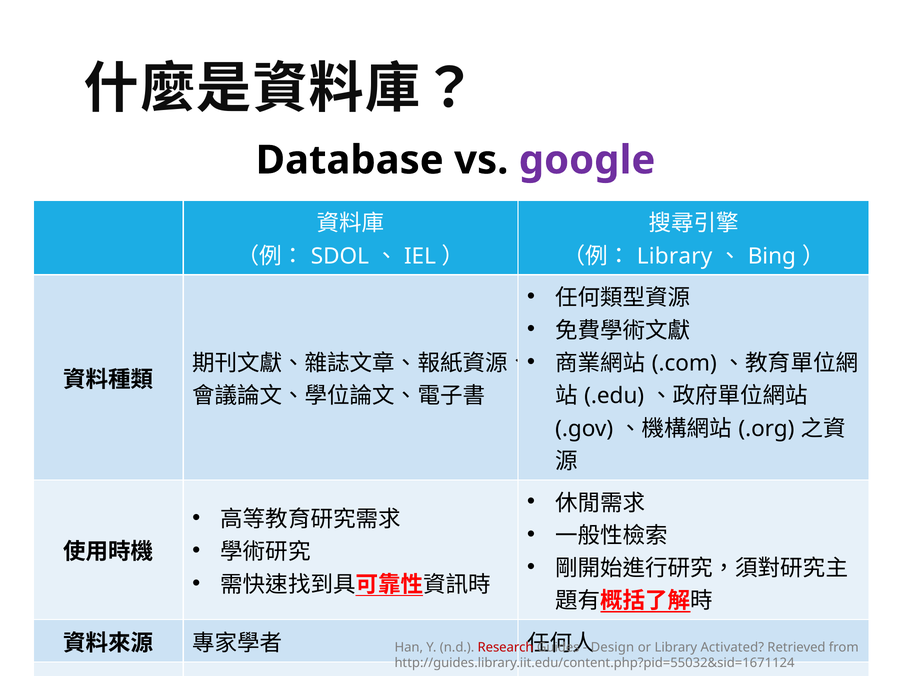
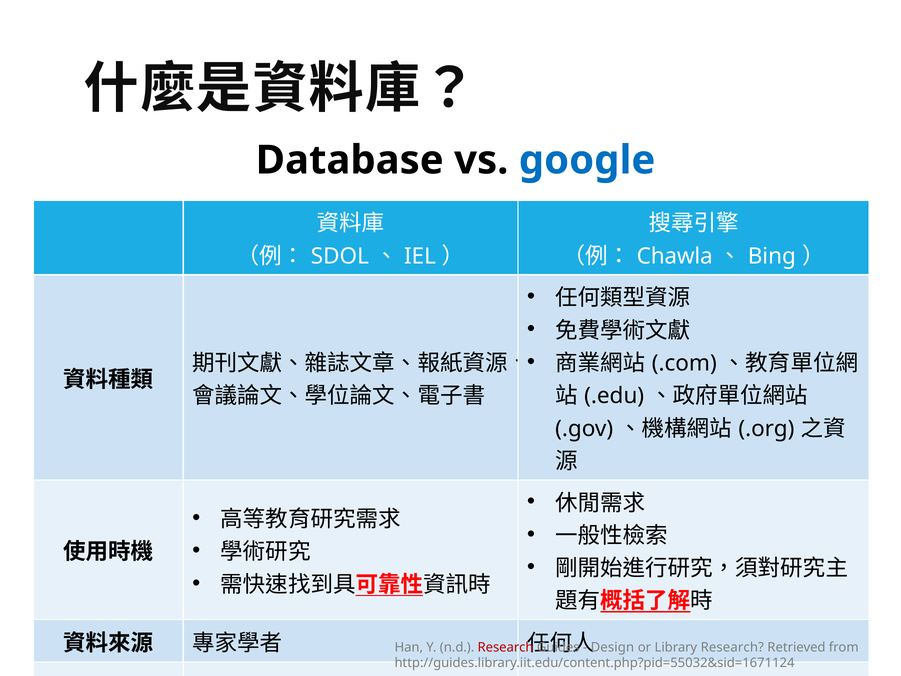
google colour: purple -> blue (587, 160)
Library: Library -> Chawla (675, 256)
Library Activated: Activated -> Research (732, 647)
